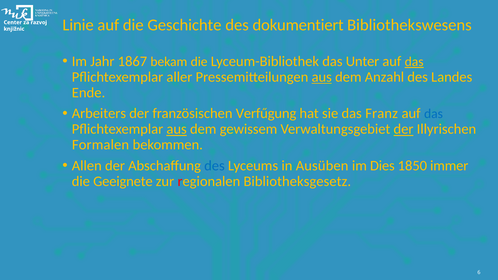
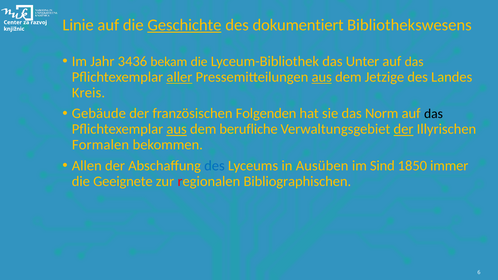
Geschichte underline: none -> present (184, 25)
1867: 1867 -> 3436 (132, 61)
das underline: present -> none (414, 62)
aller underline: none -> present (179, 77)
Anzahl: Anzahl -> Jetzige (384, 77)
Ende: Ende -> Kreis (88, 93)
Arbeiters: Arbeiters -> Gebäude (99, 114)
Verfűgung: Verfűgung -> Folgenden (266, 114)
Franz: Franz -> Norm (382, 114)
das colour: blue -> black (434, 114)
gewissem: gewissem -> berufliche (249, 129)
Dies: Dies -> Sind (382, 166)
Bibliotheksgesetz: Bibliotheksgesetz -> Bibliographischen (297, 181)
